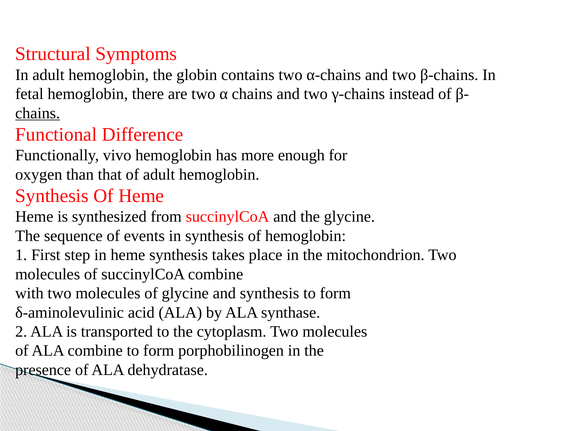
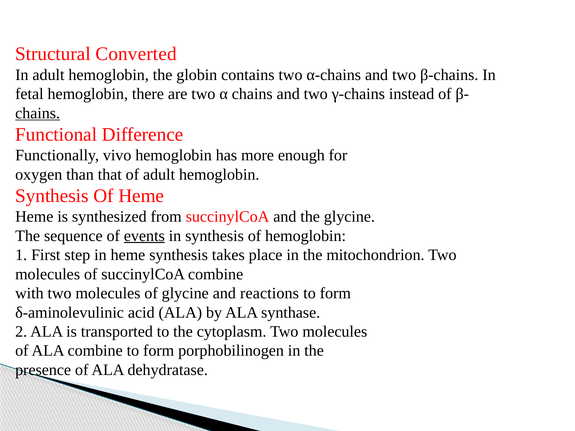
Symptoms: Symptoms -> Converted (136, 54)
events underline: none -> present (144, 236)
and synthesis: synthesis -> reactions (269, 293)
